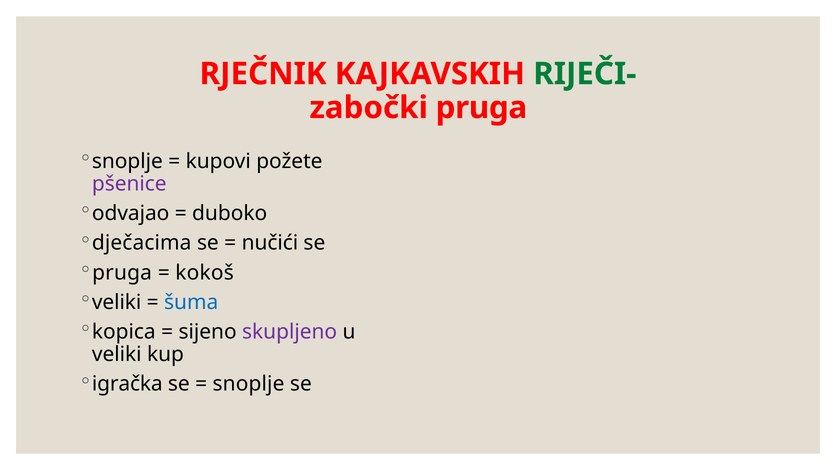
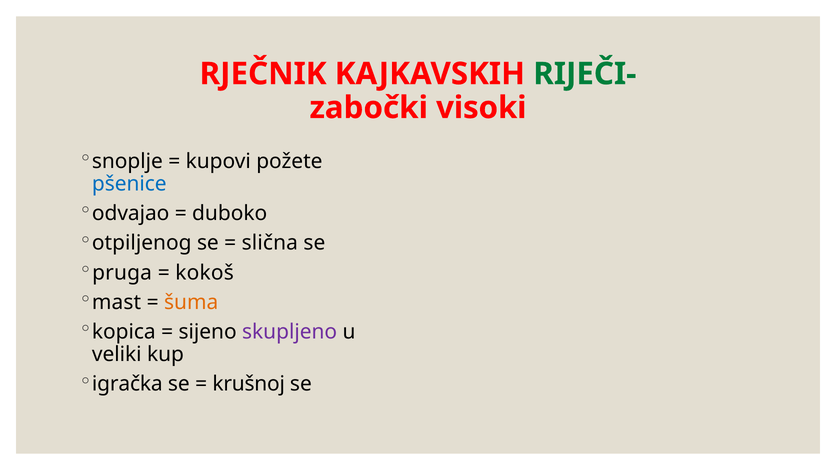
zabočki pruga: pruga -> visoki (481, 108)
pšenice colour: purple -> blue (129, 184)
dječacima: dječacima -> otpiljenog (142, 243)
nučići: nučići -> slična (270, 243)
veliki: veliki -> mast (117, 302)
šuma colour: blue -> orange (191, 302)
snoplje: snoplje -> krušnoj (249, 384)
